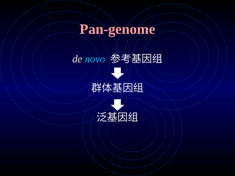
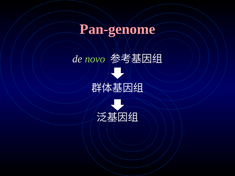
novo colour: light blue -> light green (95, 59)
